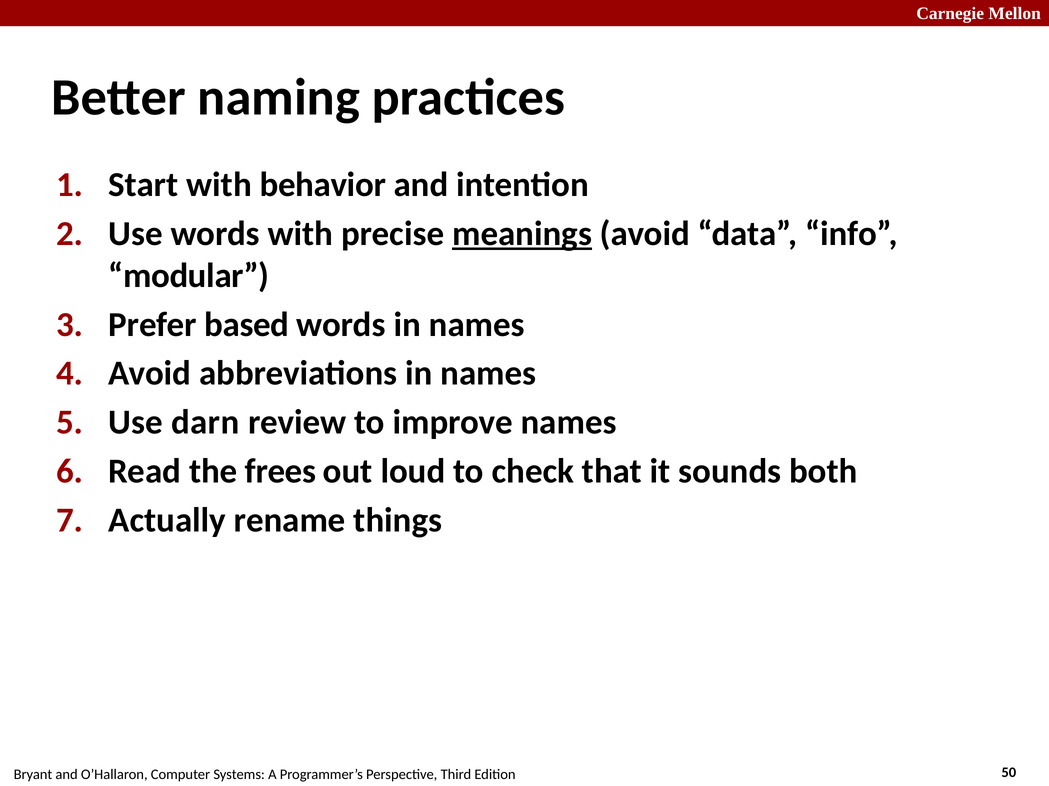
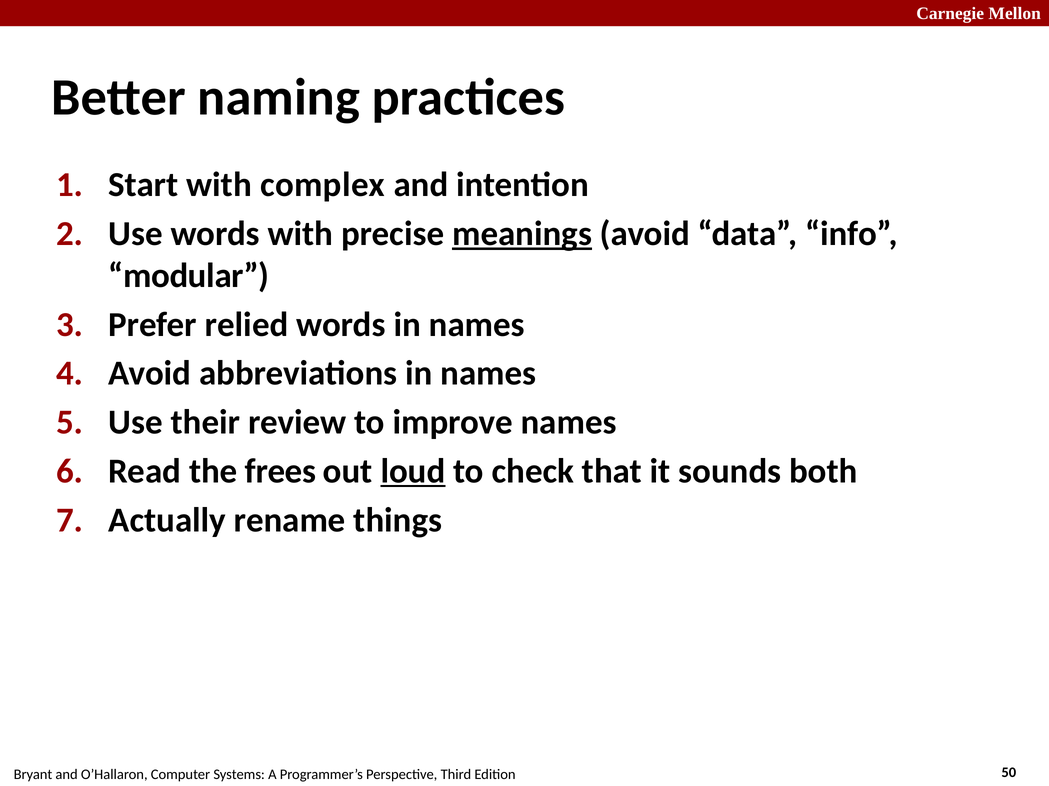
behavior: behavior -> complex (323, 185)
based: based -> relied (247, 325)
darn: darn -> their (205, 423)
loud underline: none -> present (413, 472)
